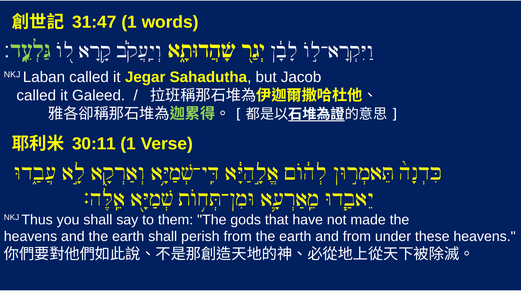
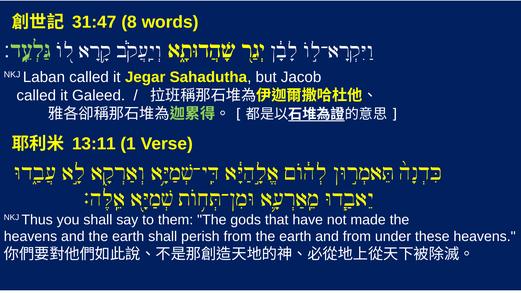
31:47 1: 1 -> 8 (129, 22)
30:11: 30:11 -> 13:11 (94, 144)
